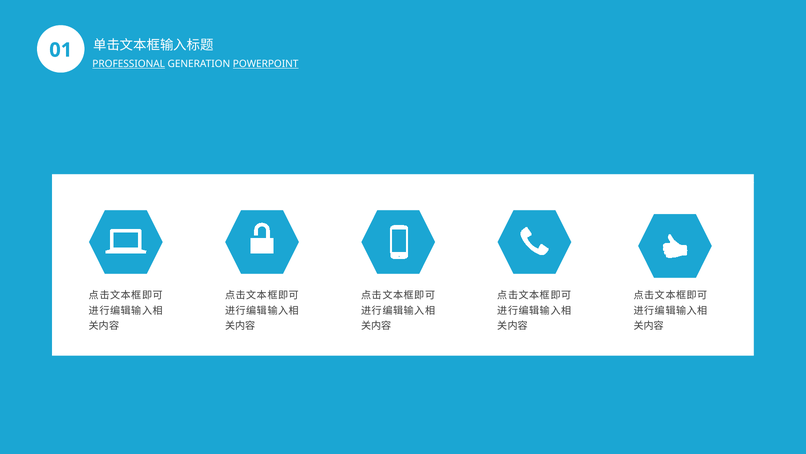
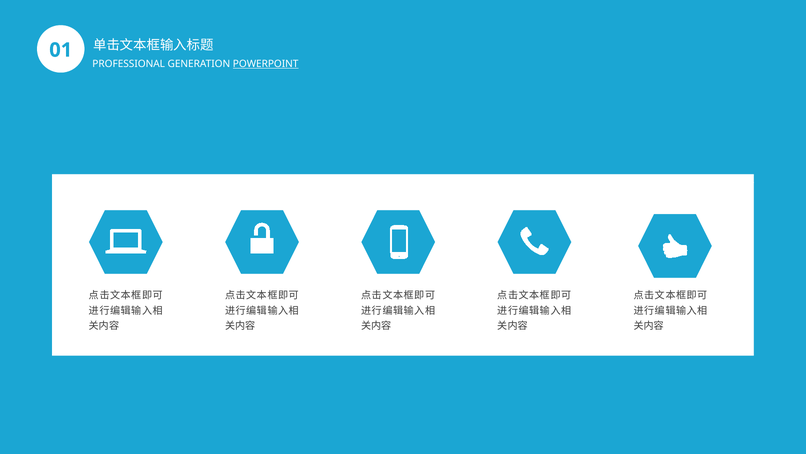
PROFESSIONAL underline: present -> none (129, 64)
